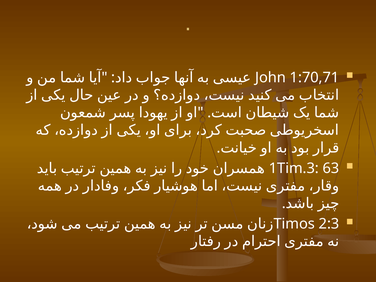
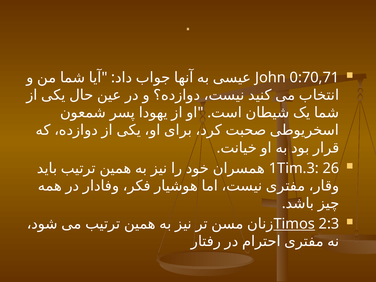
1:70,71: 1:70,71 -> 0:70,71 (315, 77)
63: 63 -> 26 (331, 168)
Timos underline: none -> present (294, 224)
